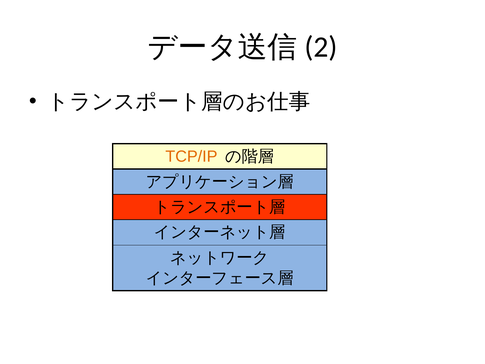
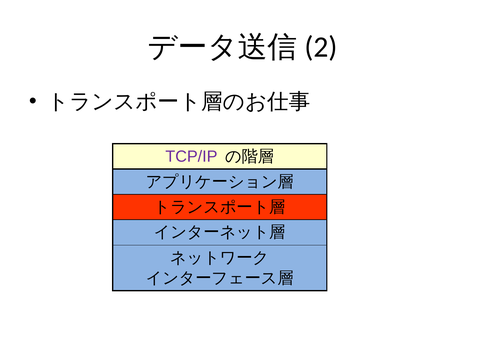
TCP/IP colour: orange -> purple (191, 156)
